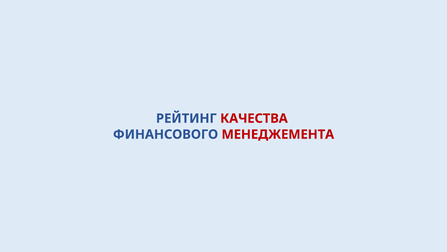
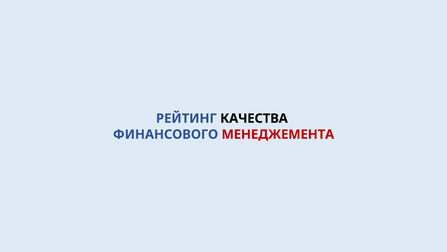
КАЧЕСТВА colour: red -> black (254, 118)
